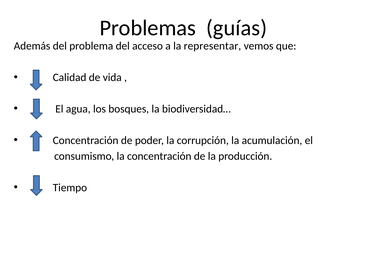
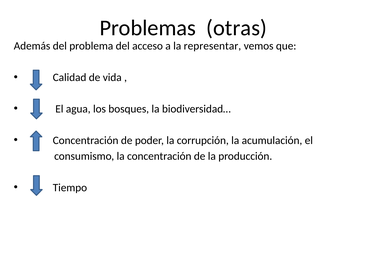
guías: guías -> otras (237, 28)
